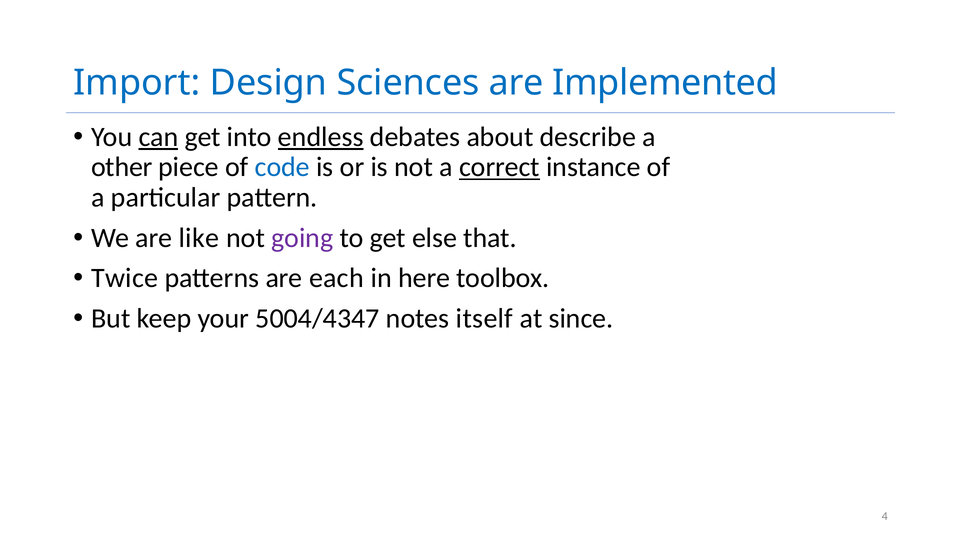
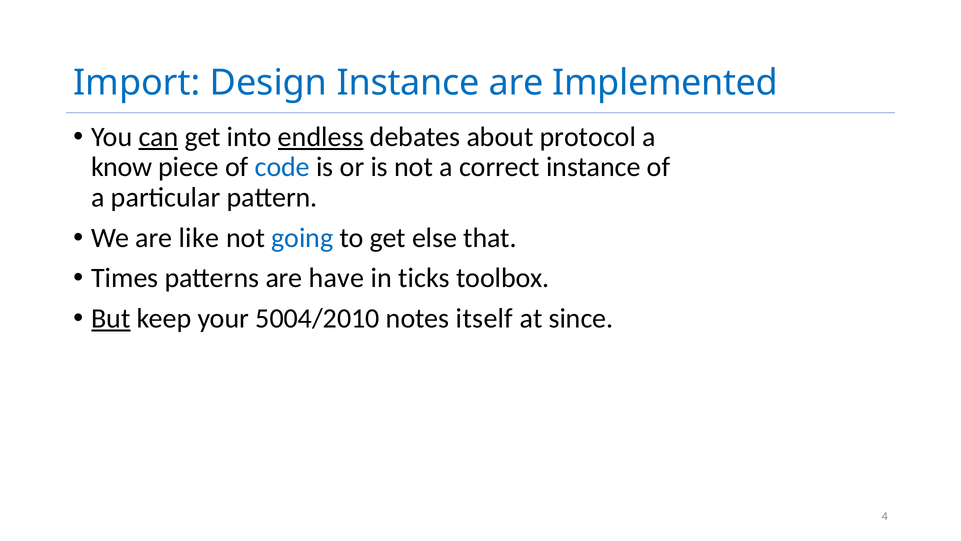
Design Sciences: Sciences -> Instance (408, 83)
describe: describe -> protocol (588, 137)
other: other -> know (122, 167)
correct underline: present -> none (499, 167)
going colour: purple -> blue (302, 238)
Twice: Twice -> Times (125, 278)
each: each -> have (336, 278)
here: here -> ticks (424, 278)
But underline: none -> present (111, 318)
5004/4347: 5004/4347 -> 5004/2010 (317, 318)
